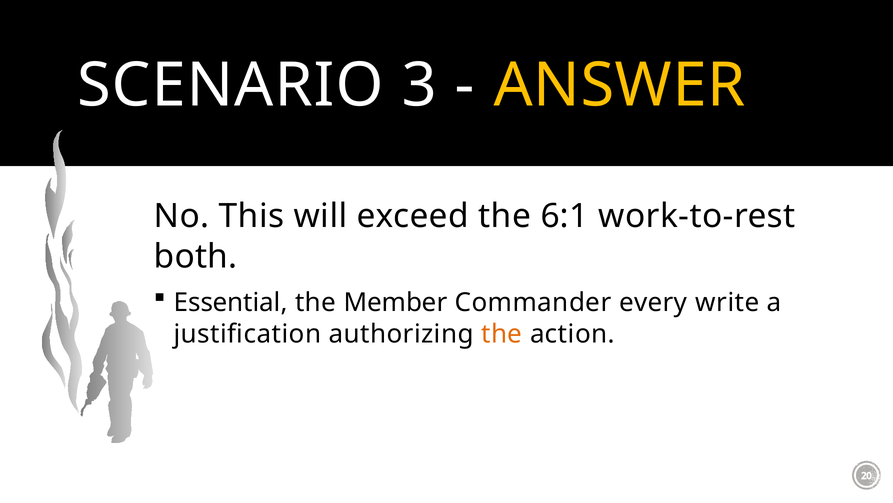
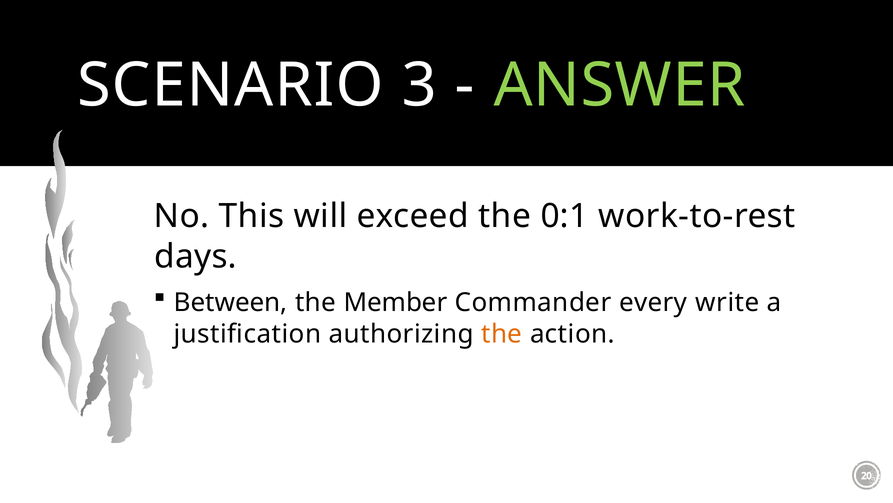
ANSWER colour: yellow -> light green (620, 85)
6:1: 6:1 -> 0:1 (564, 216)
both: both -> days (196, 256)
Essential: Essential -> Between (231, 302)
